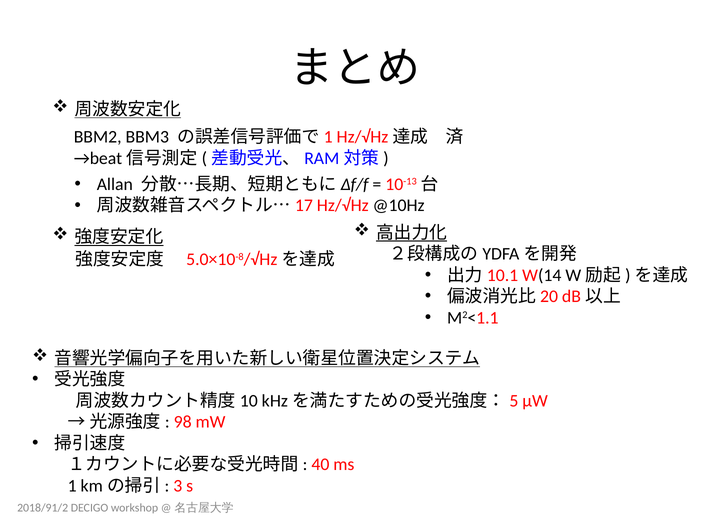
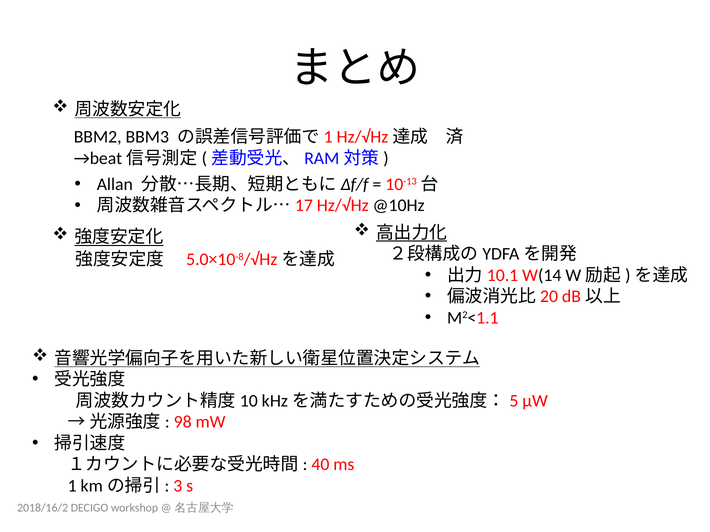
2018/91/2: 2018/91/2 -> 2018/16/2 (43, 509)
